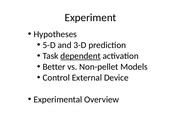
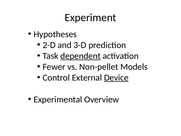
5-D: 5-D -> 2-D (49, 45)
Better: Better -> Fewer (54, 67)
Device underline: none -> present (116, 78)
